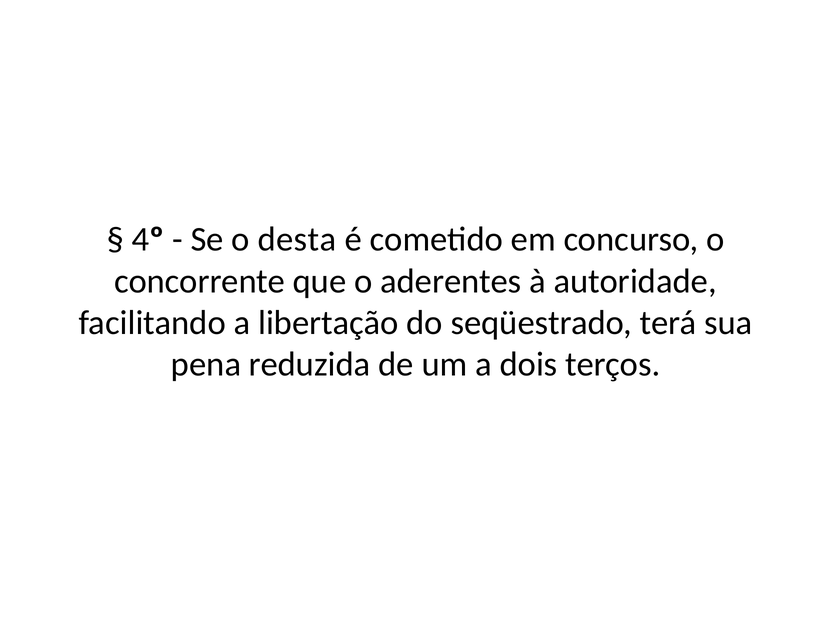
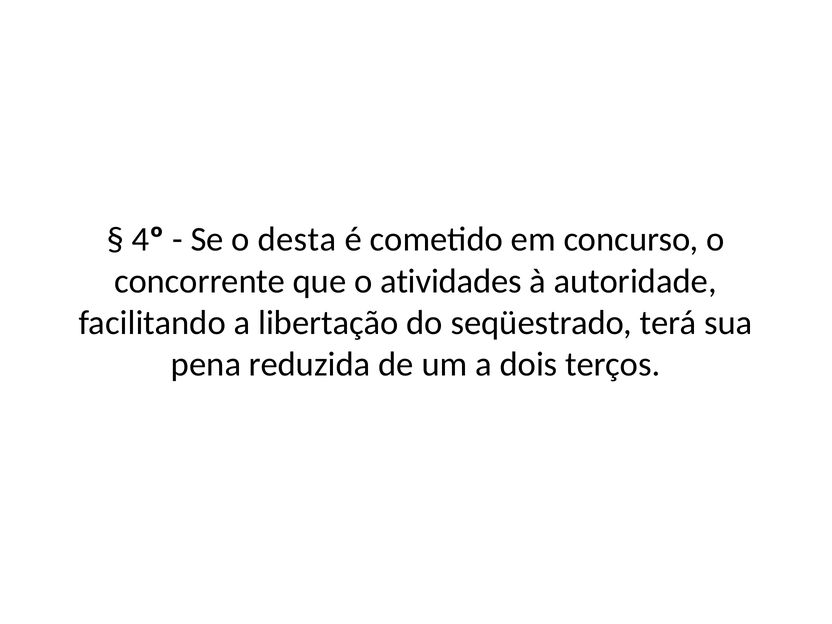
aderentes: aderentes -> atividades (451, 281)
